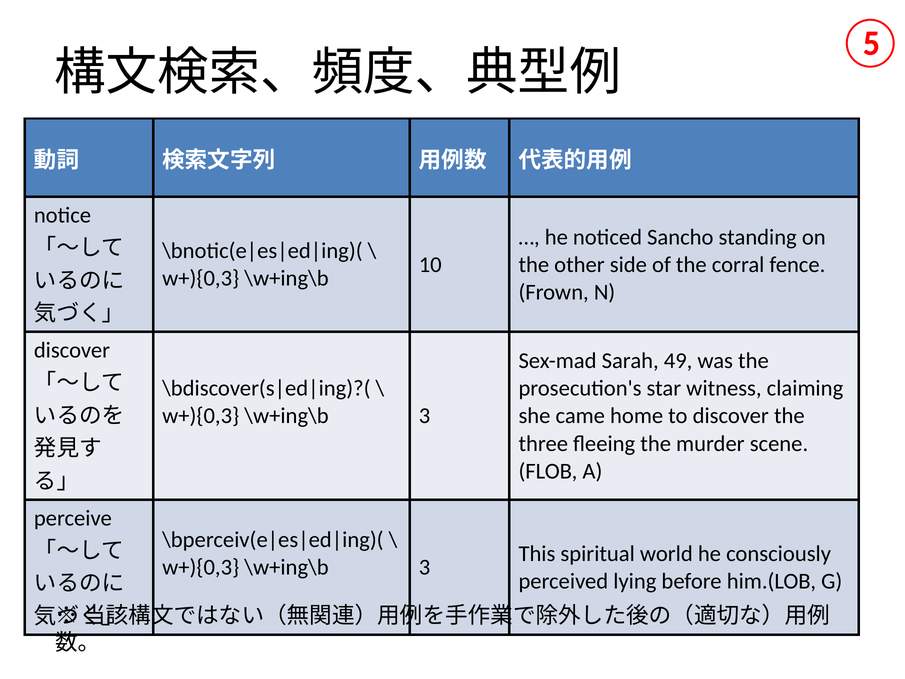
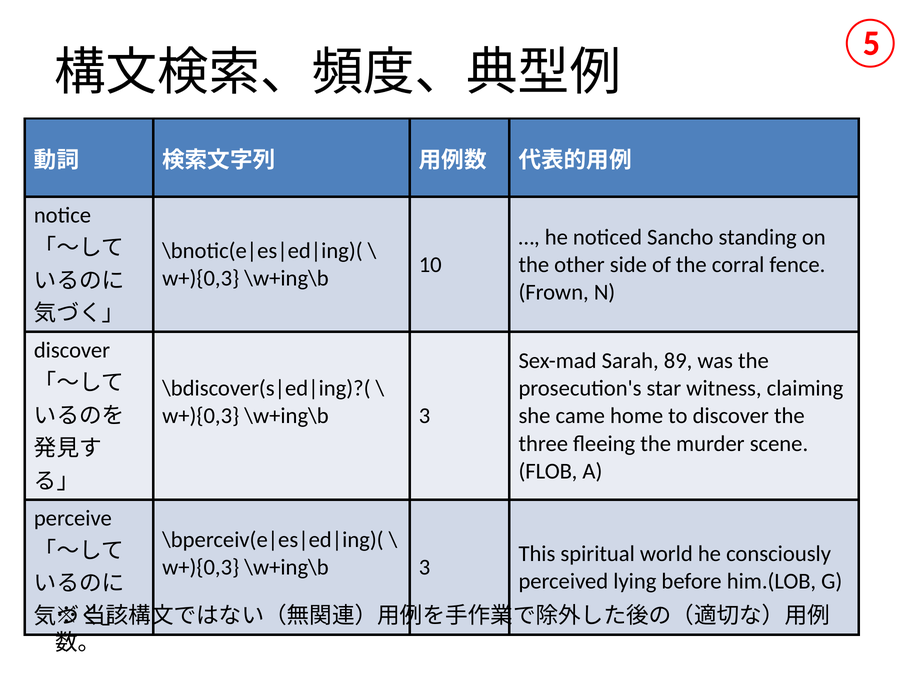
49: 49 -> 89 (678, 361)
